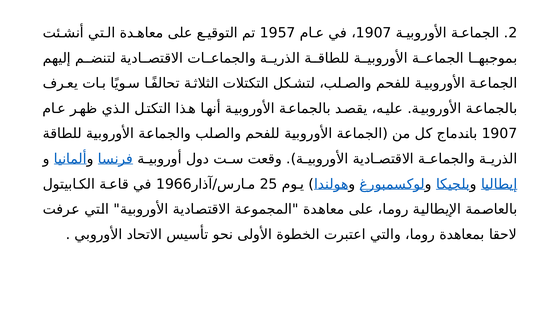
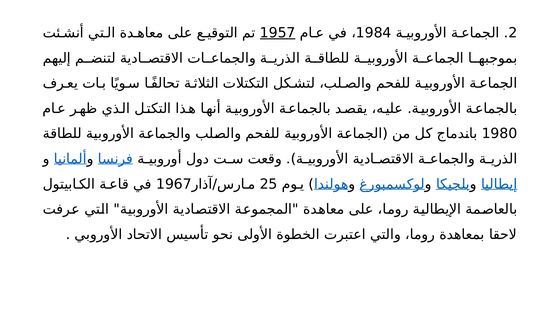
1957 underline: none -> present (278, 33)
1907: 1907 -> 1984 (374, 33)
1907: 1907 -> 1980 (500, 134)
1966: 1966 -> 1967 (174, 184)
